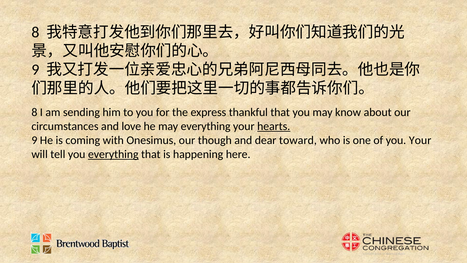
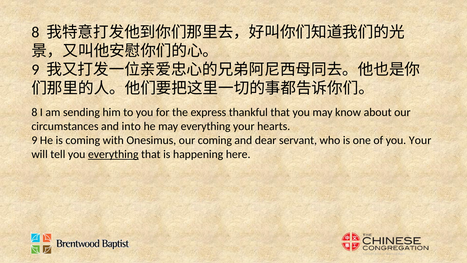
love: love -> into (131, 126)
hearts underline: present -> none (274, 126)
our though: though -> coming (215, 140)
toward: toward -> servant (298, 140)
